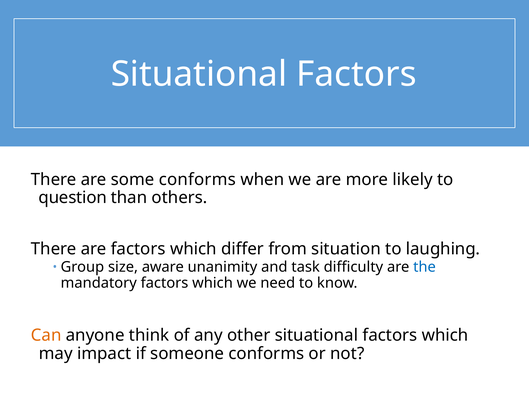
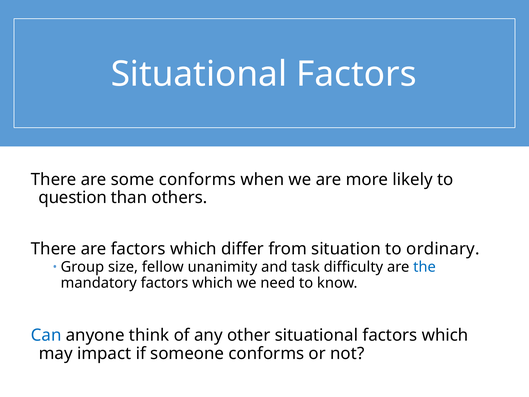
laughing: laughing -> ordinary (443, 249)
aware: aware -> fellow (163, 267)
Can colour: orange -> blue (46, 335)
